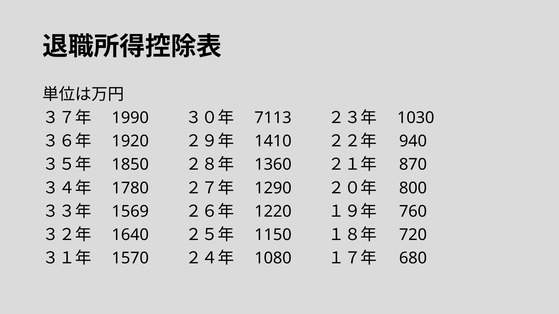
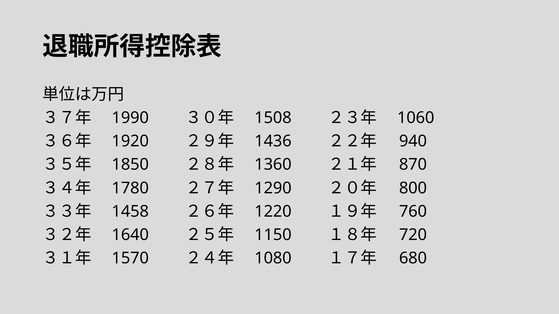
7113: 7113 -> 1508 (273, 118)
1030: 1030 -> 1060 (416, 118)
1410: 1410 -> 1436 (273, 141)
1569: 1569 -> 1458 (130, 212)
